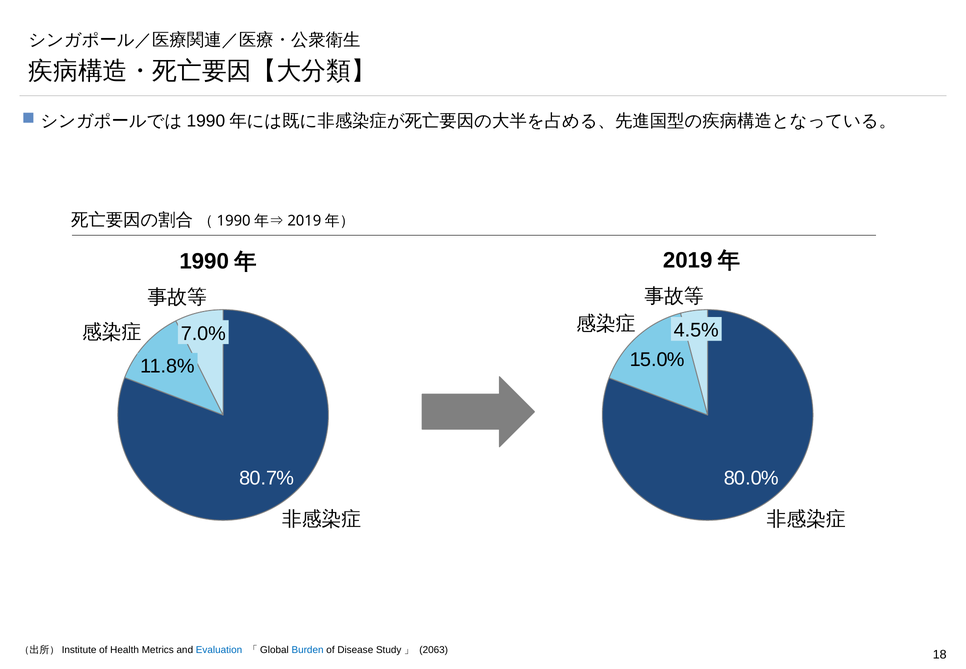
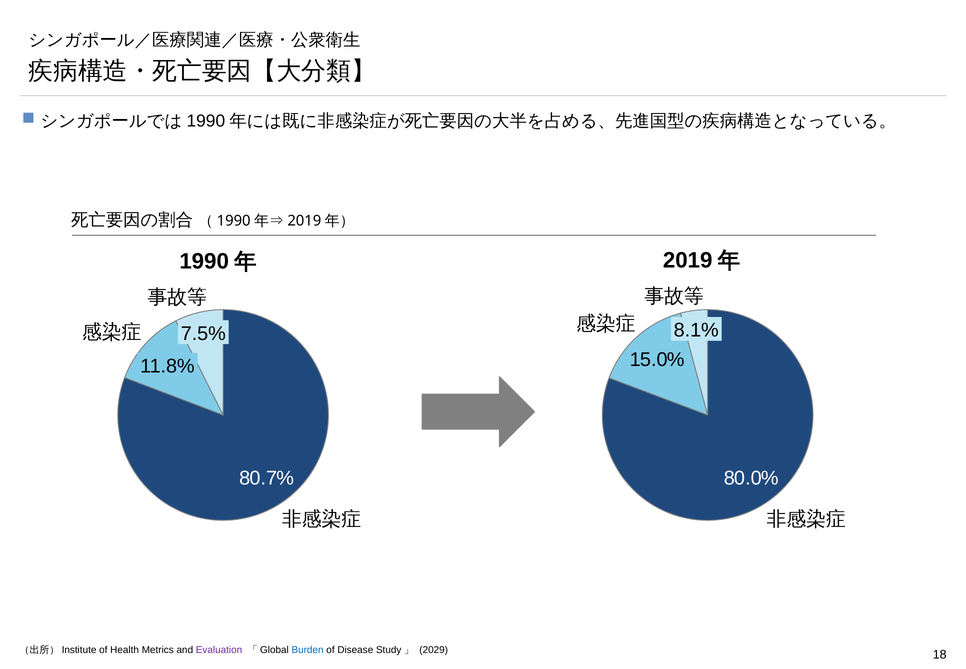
4.5%: 4.5% -> 8.1% (696, 330)
7.0%: 7.0% -> 7.5% (203, 333)
Evaluation colour: blue -> purple (219, 650)
2063: 2063 -> 2029 (434, 650)
